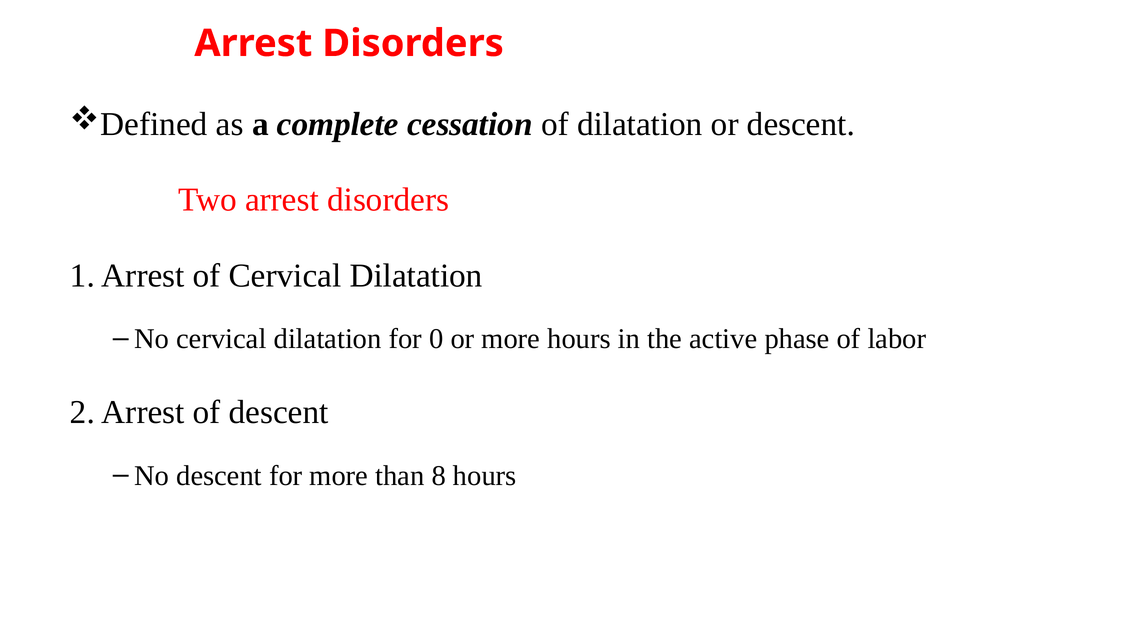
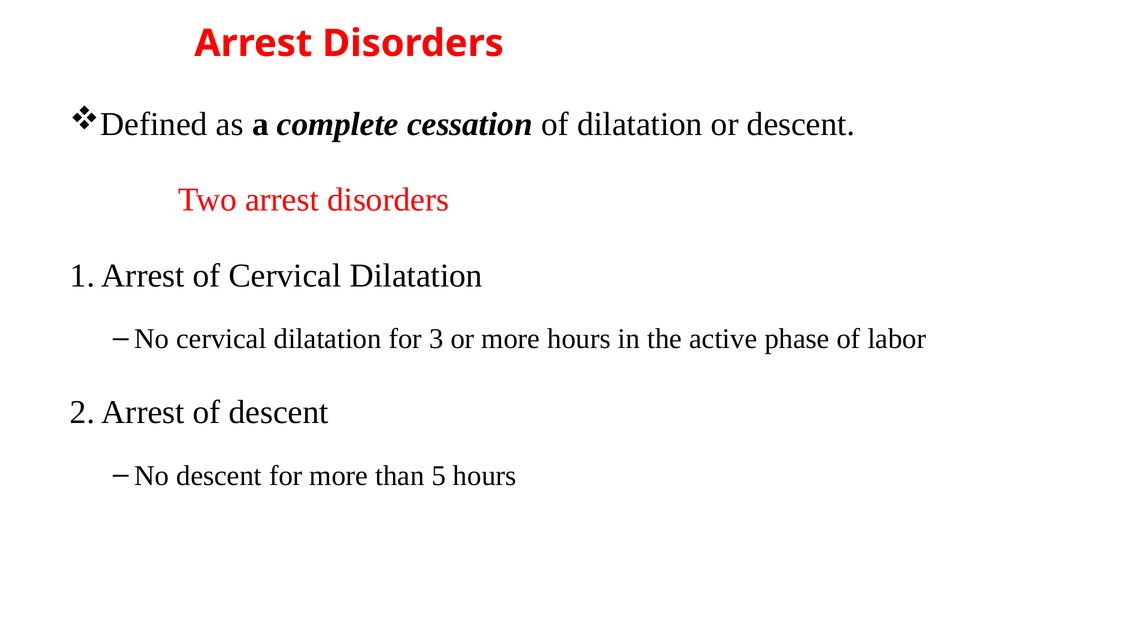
0: 0 -> 3 (436, 339)
8: 8 -> 5 (439, 476)
